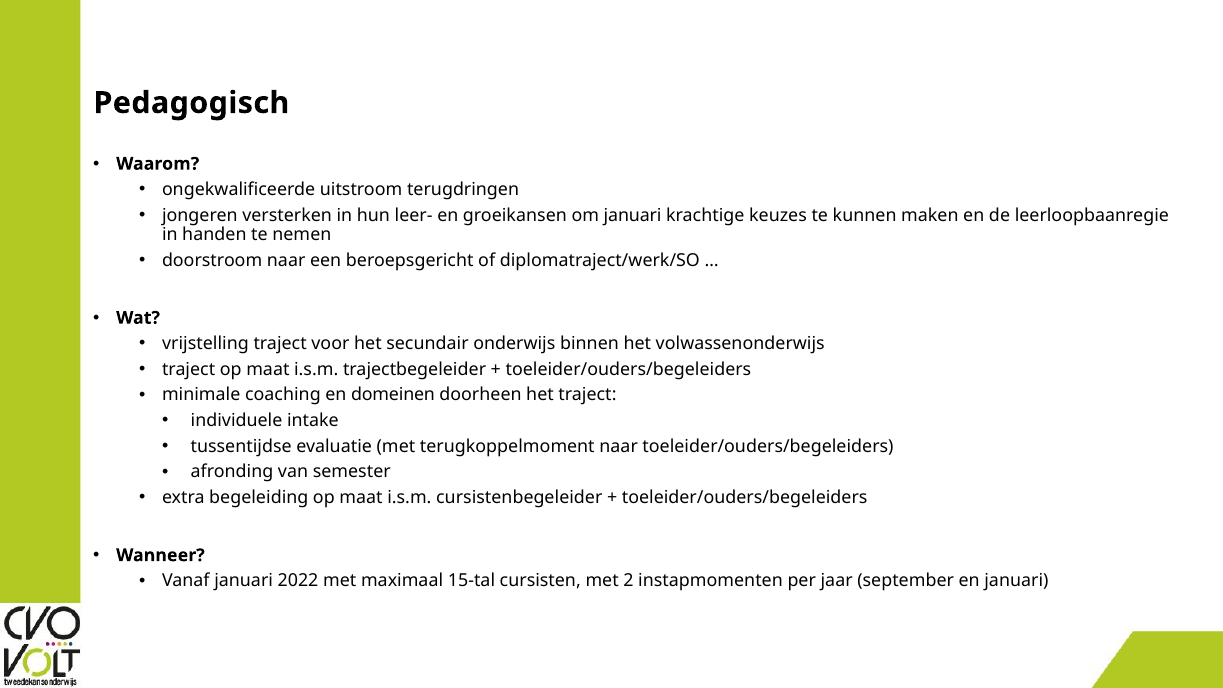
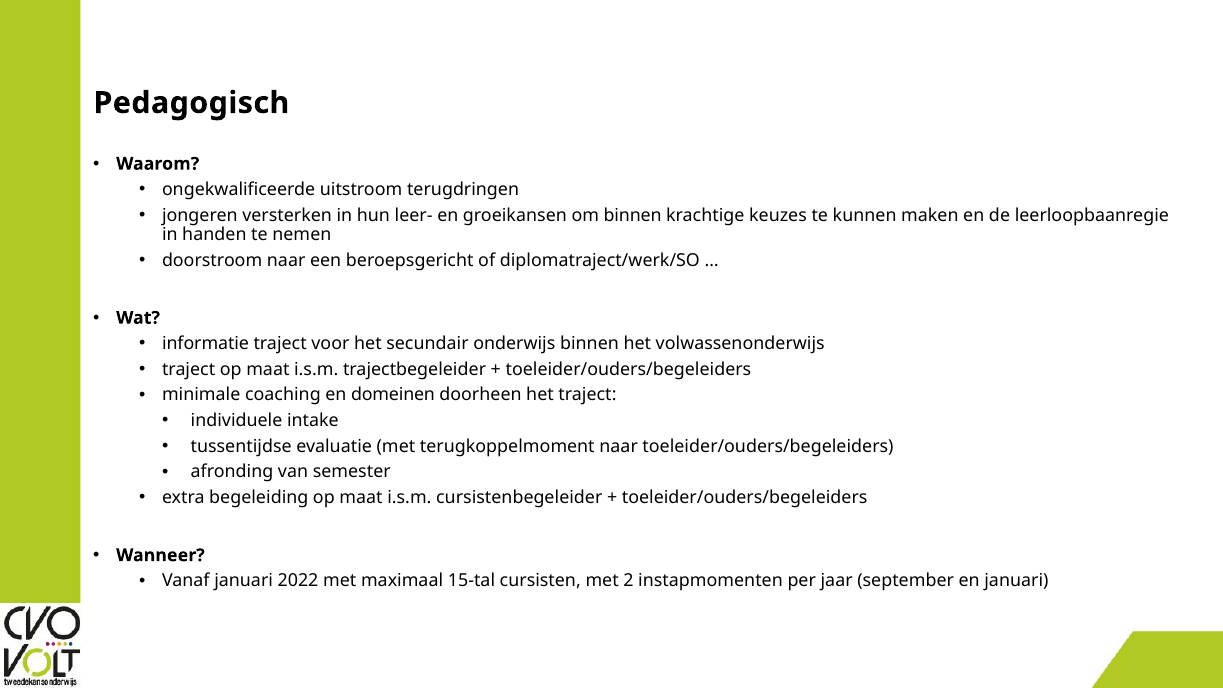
om januari: januari -> binnen (633, 215)
vrijstelling: vrijstelling -> informatie (205, 343)
